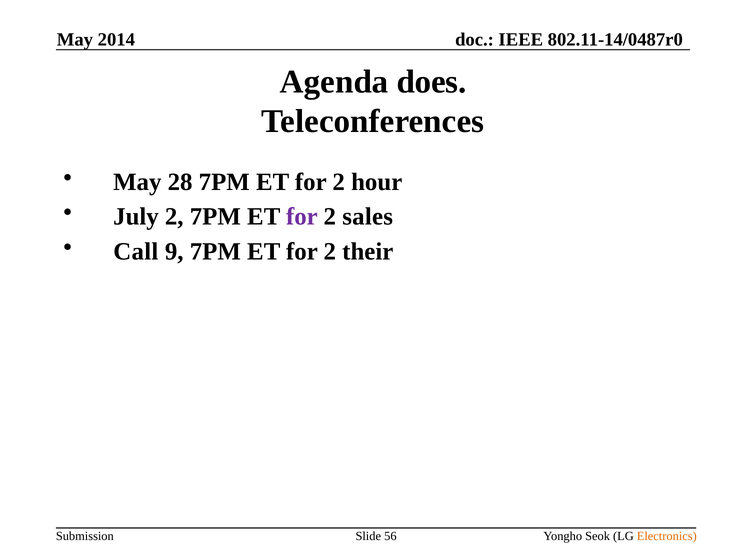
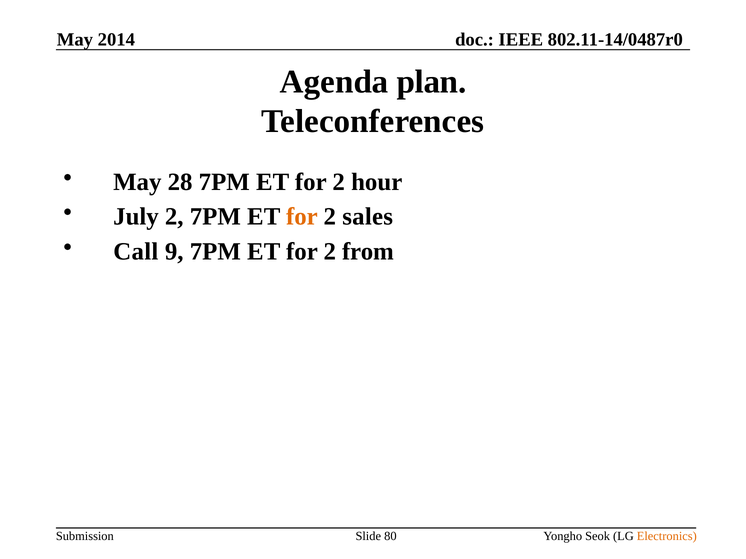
does: does -> plan (432, 82)
for colour: purple -> orange (302, 217)
their: their -> from (368, 252)
56: 56 -> 80 (390, 537)
